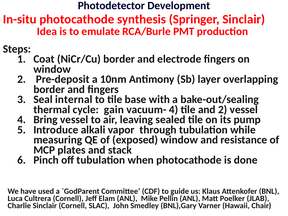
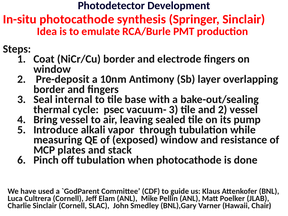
gain: gain -> psec (114, 110)
vacuum- 4: 4 -> 3 (174, 110)
